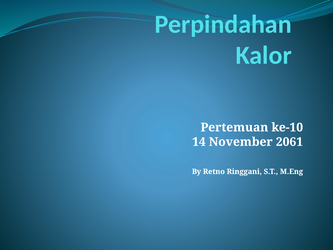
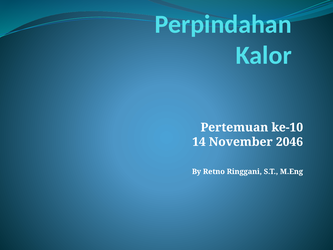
2061: 2061 -> 2046 (289, 142)
